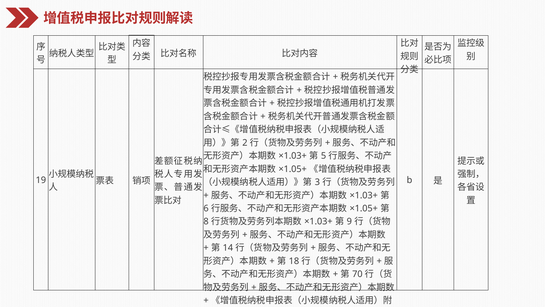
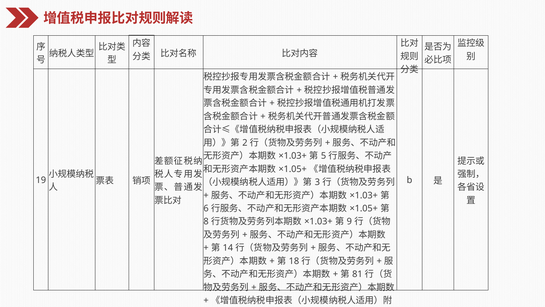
70: 70 -> 81 (357, 274)
